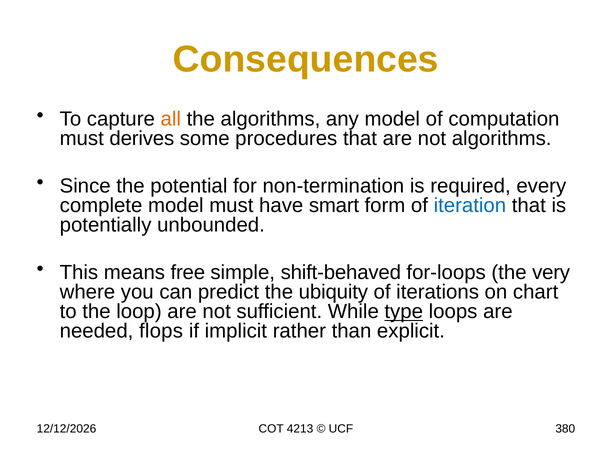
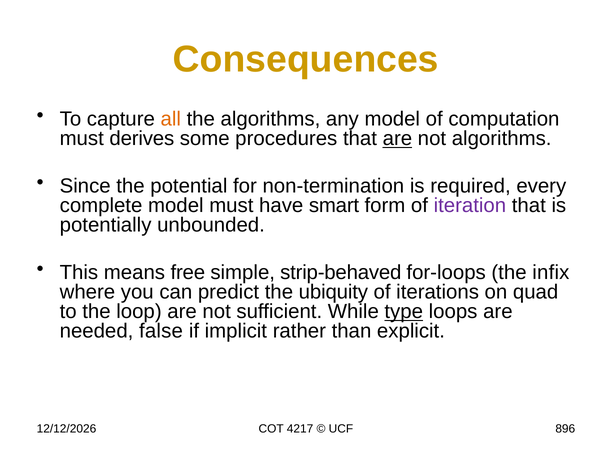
are underline: none -> present (397, 139)
iteration colour: blue -> purple (470, 206)
shift-behaved: shift-behaved -> strip-behaved (341, 272)
very: very -> infix (551, 272)
chart: chart -> quad (536, 292)
flops: flops -> false (161, 331)
4213: 4213 -> 4217 (300, 429)
380: 380 -> 896 (565, 429)
